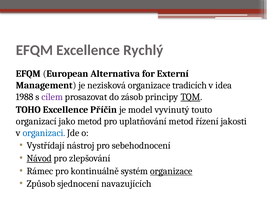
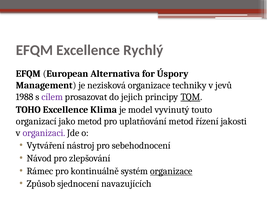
Externí: Externí -> Úspory (173, 73)
tradicích: tradicích -> techniky (190, 85)
idea: idea -> jevů (224, 85)
zásob: zásob -> jejich (132, 97)
Příčin: Příčin -> Klima (104, 109)
organizaci colour: blue -> purple (44, 132)
Vystřídají: Vystřídají -> Vytváření (46, 145)
Návod underline: present -> none (39, 158)
